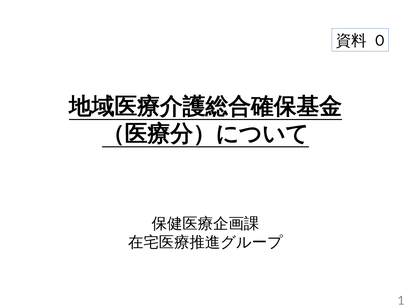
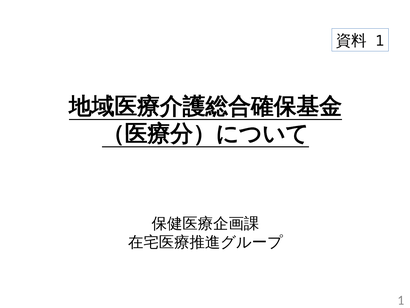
0: 0 -> 1 (380, 41)
